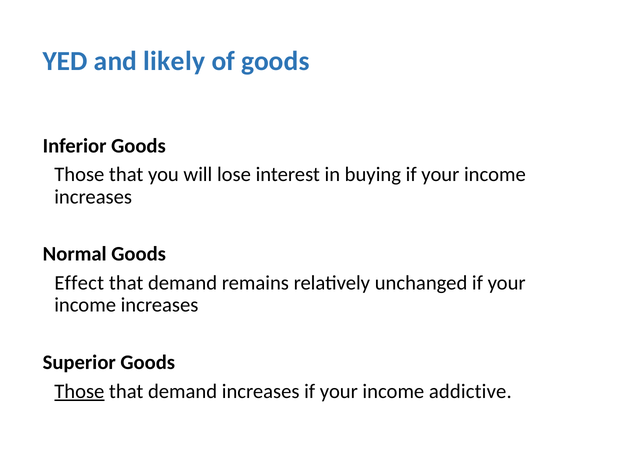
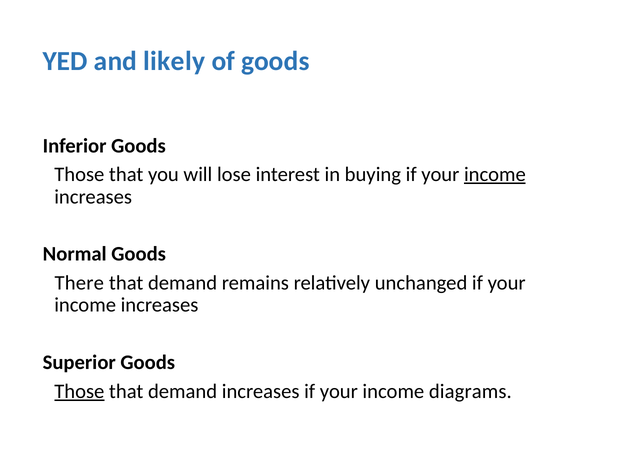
income underline: none -> present (495, 175)
Effect: Effect -> There (79, 283)
addictive: addictive -> diagrams (470, 392)
